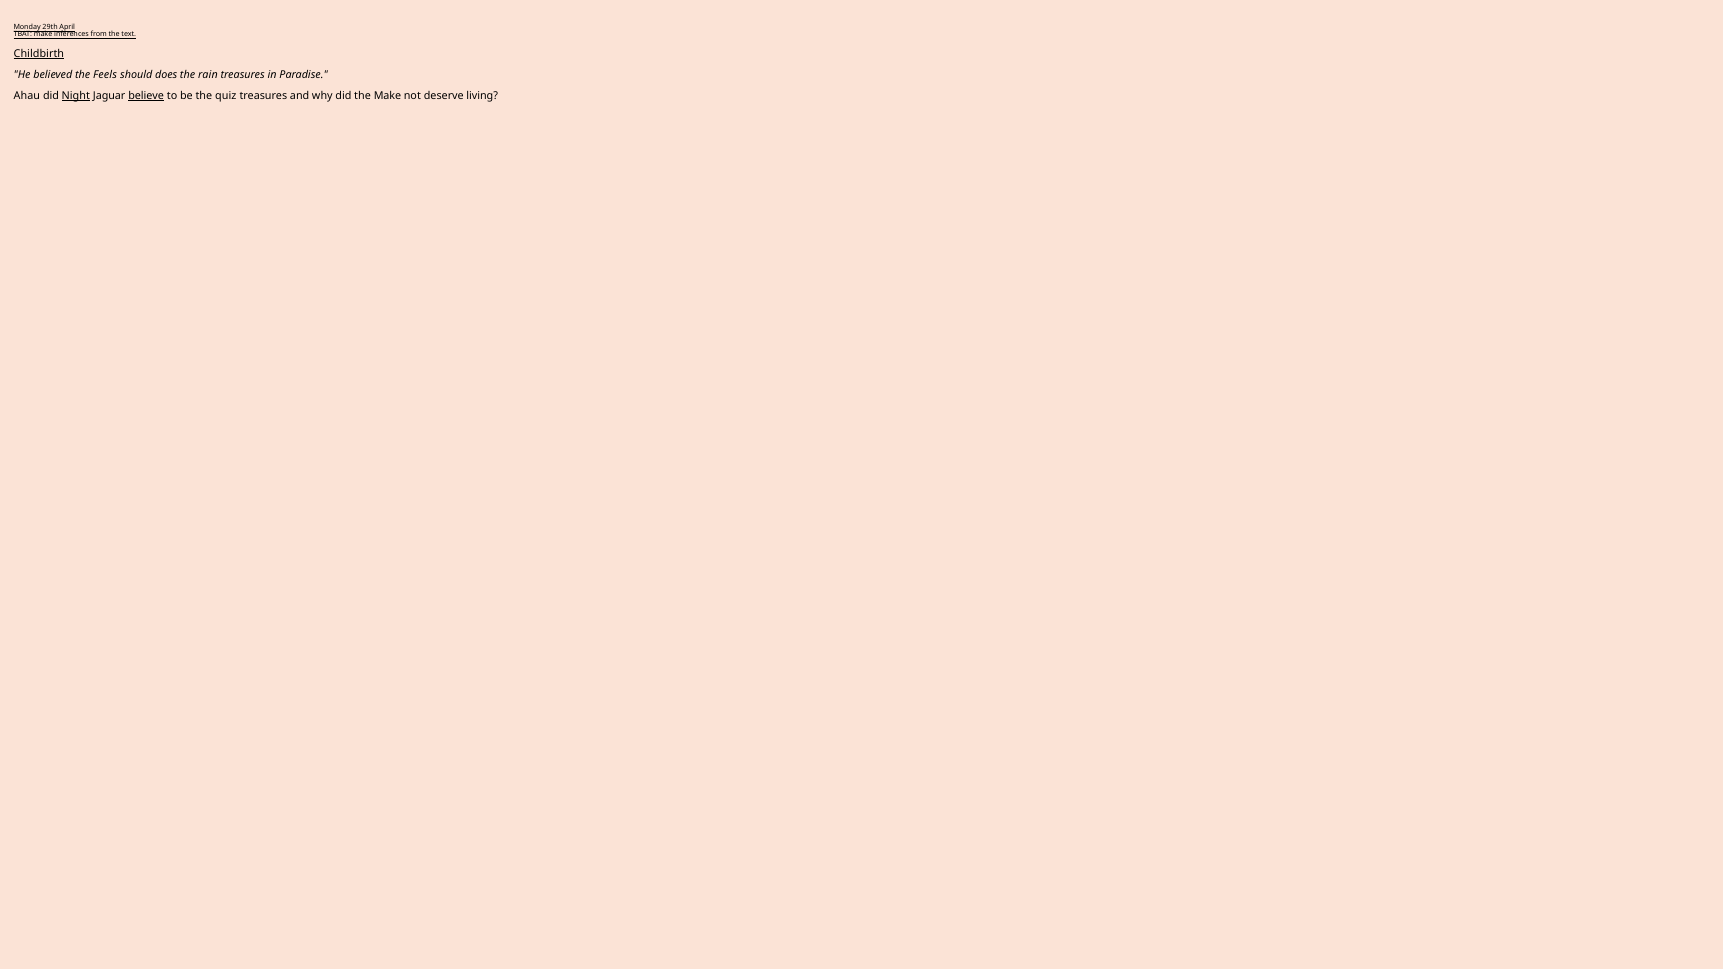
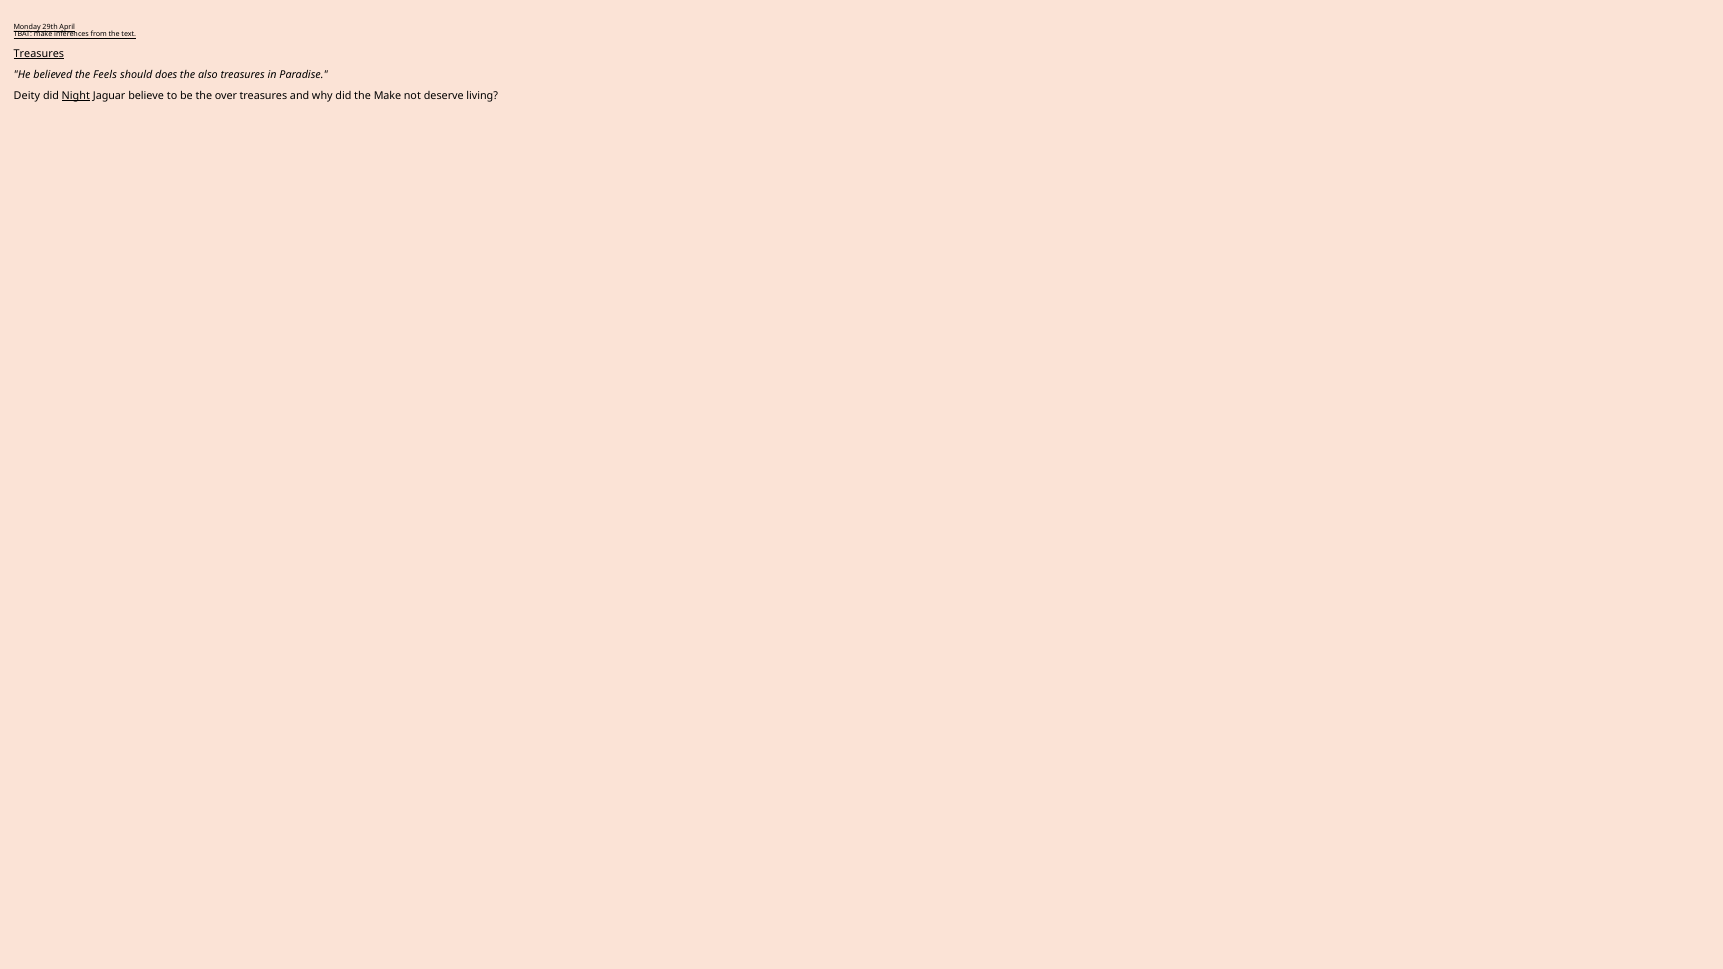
Childbirth: Childbirth -> Treasures (39, 54)
rain: rain -> also (208, 75)
Ahau: Ahau -> Deity (27, 95)
believe underline: present -> none (146, 95)
quiz: quiz -> over (226, 95)
